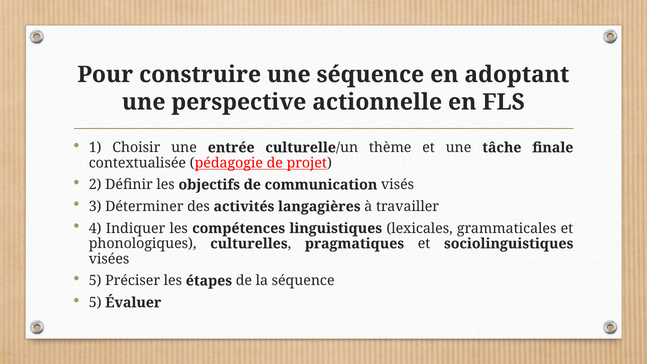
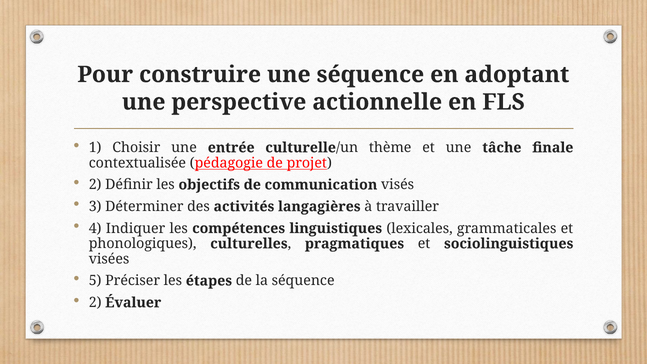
5: 5 -> 2 (95, 303)
